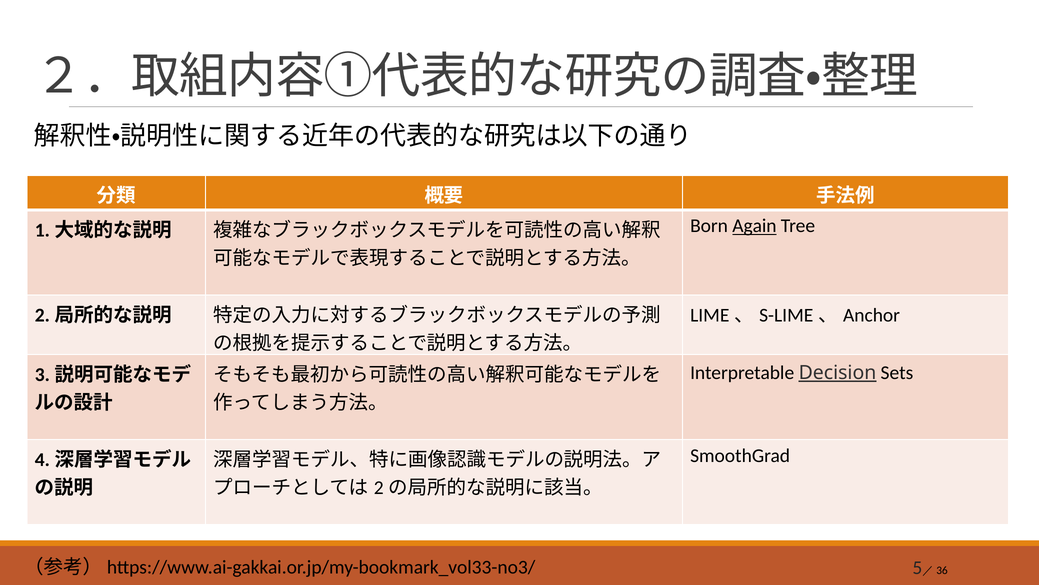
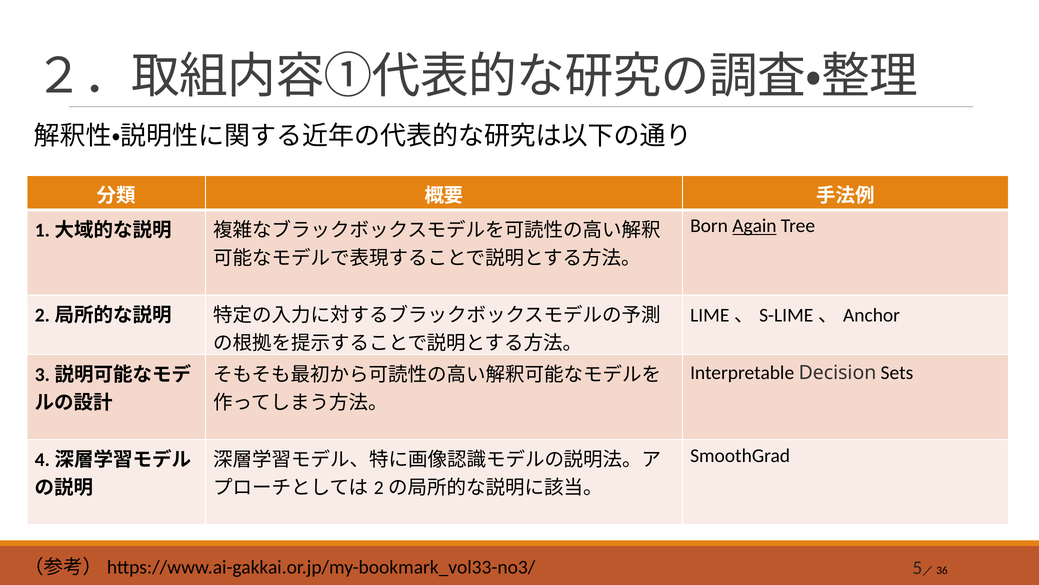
Decision underline: present -> none (837, 372)
